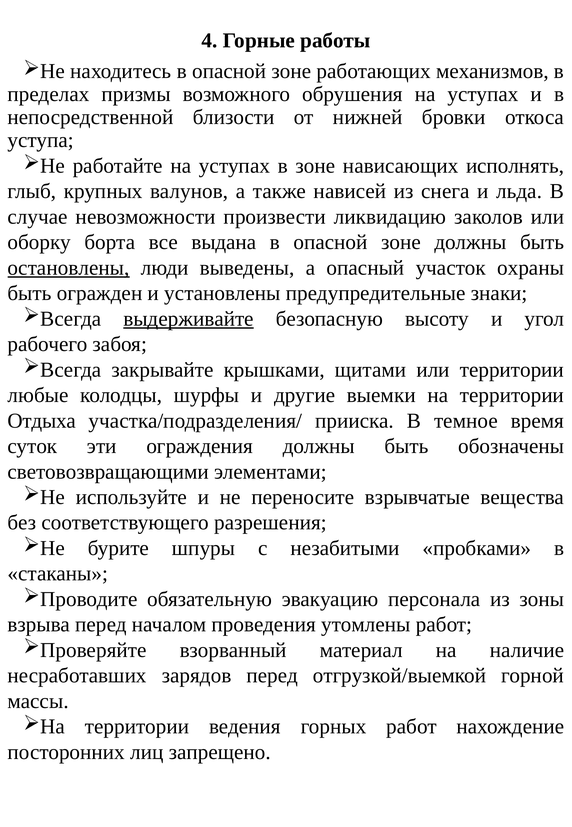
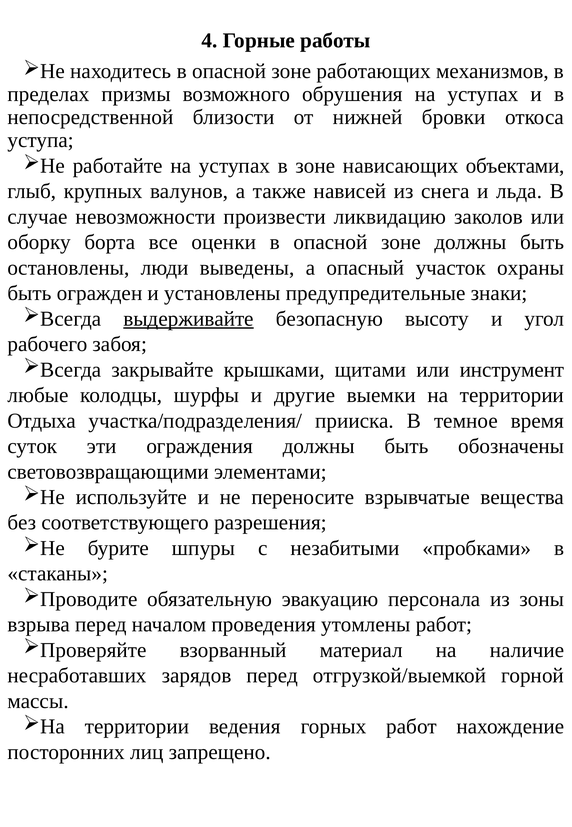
исполнять: исполнять -> объектами (515, 166)
выдана: выдана -> оценки (224, 242)
остановлены underline: present -> none (69, 268)
или территории: территории -> инструмент (512, 369)
